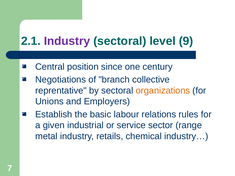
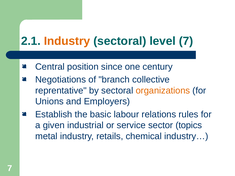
Industry colour: purple -> orange (67, 41)
level 9: 9 -> 7 (186, 41)
range: range -> topics (189, 125)
